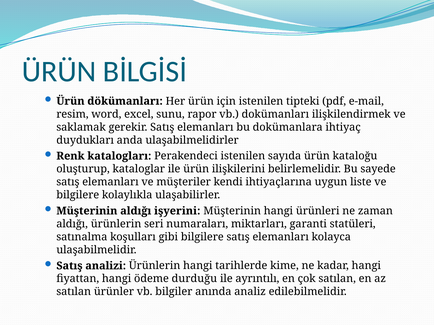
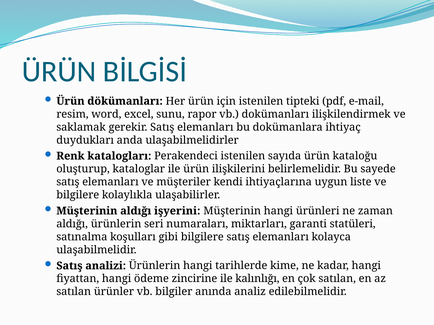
durduğu: durduğu -> zincirine (194, 279)
ayrıntılı: ayrıntılı -> kalınlığı (257, 279)
